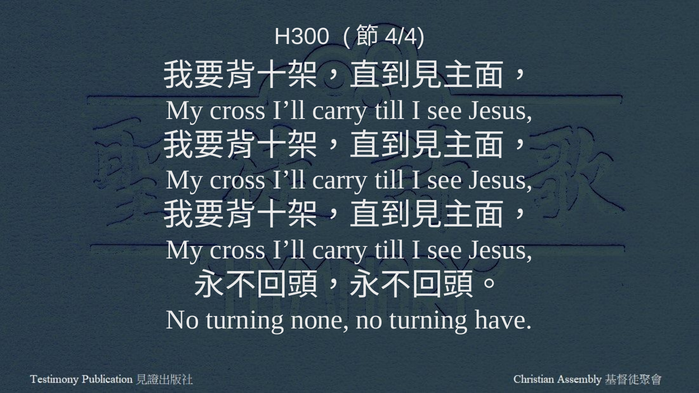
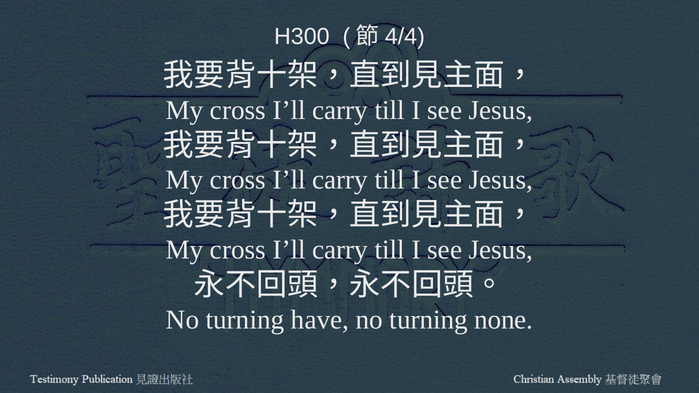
none: none -> have (320, 320)
have: have -> none (504, 320)
